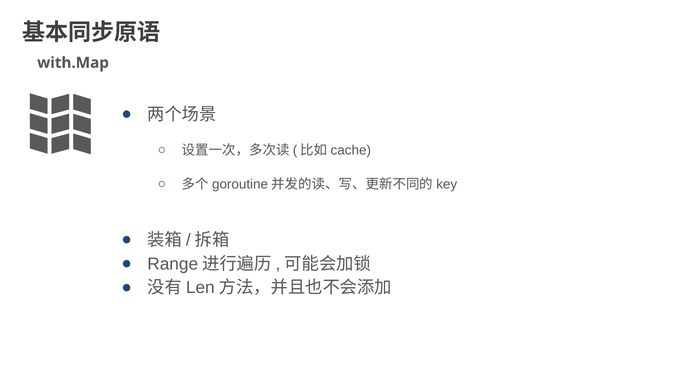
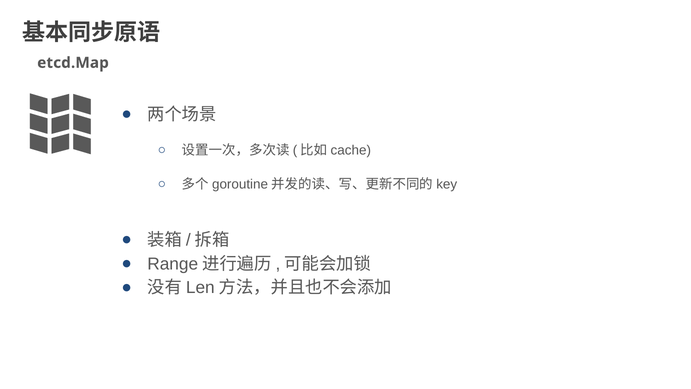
with.Map: with.Map -> etcd.Map (73, 63)
